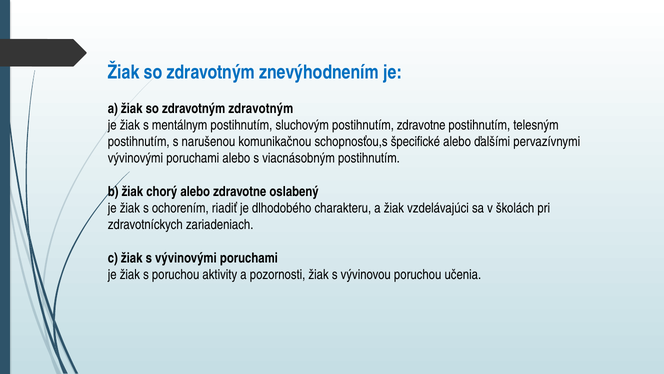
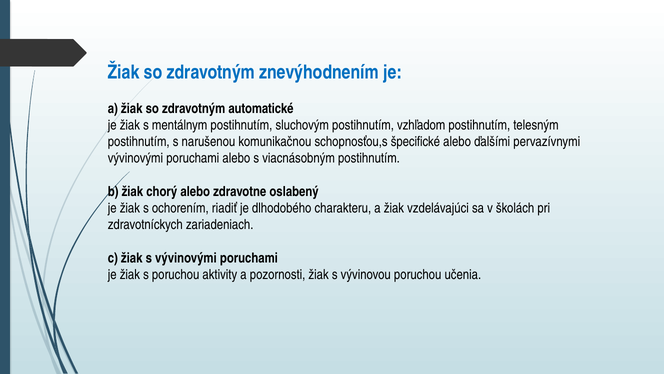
zdravotným zdravotným: zdravotným -> automatické (261, 108)
postihnutím zdravotne: zdravotne -> vzhľadom (421, 125)
